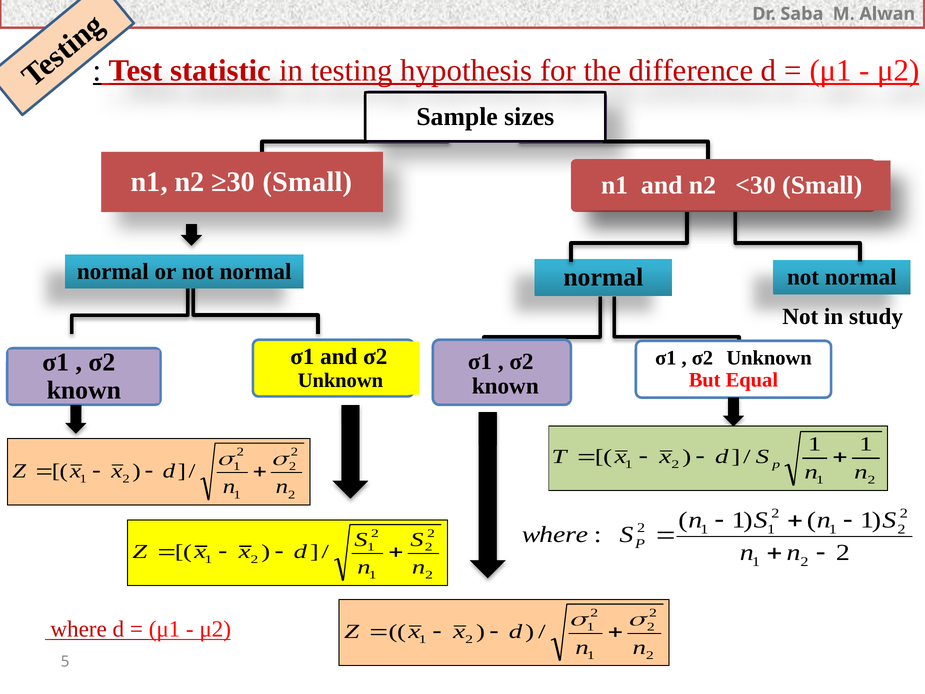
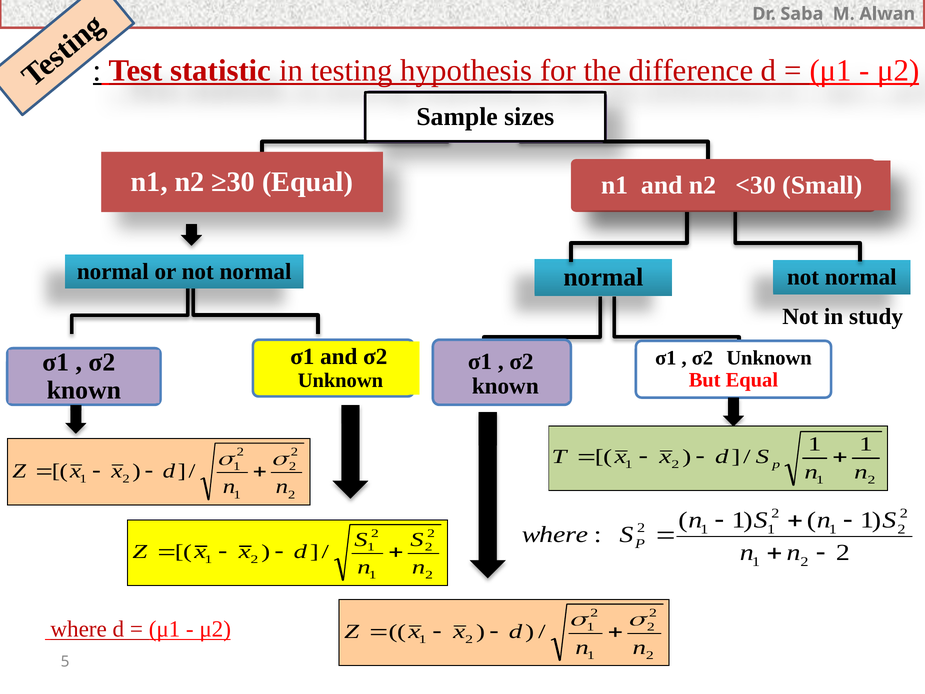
≥30 Small: Small -> Equal (308, 182)
